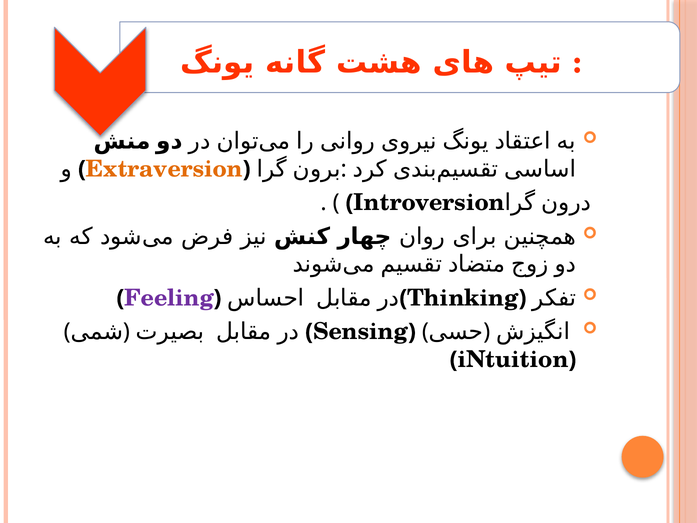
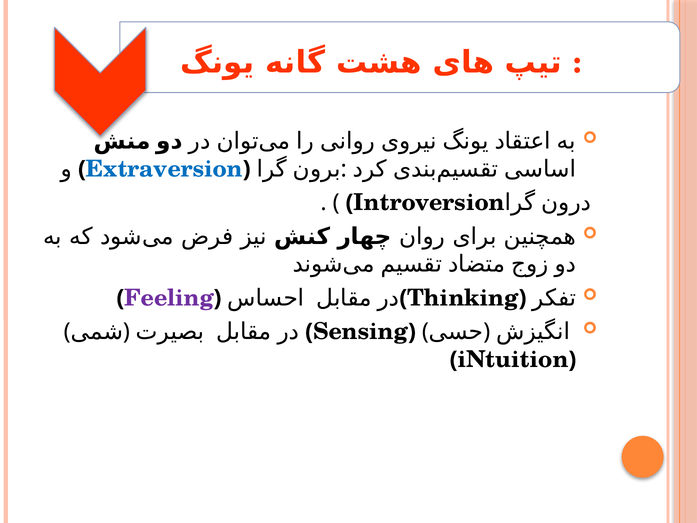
Extraversion colour: orange -> blue (164, 169)
